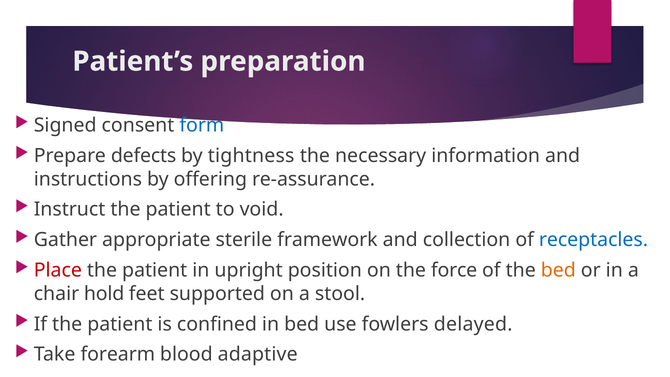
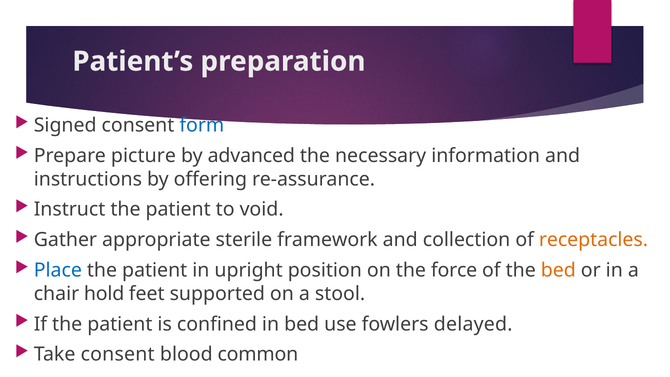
defects: defects -> picture (143, 156)
tightness: tightness -> advanced (251, 156)
receptacles colour: blue -> orange (593, 240)
Place colour: red -> blue (58, 270)
Take forearm: forearm -> consent (118, 354)
adaptive: adaptive -> common (258, 354)
